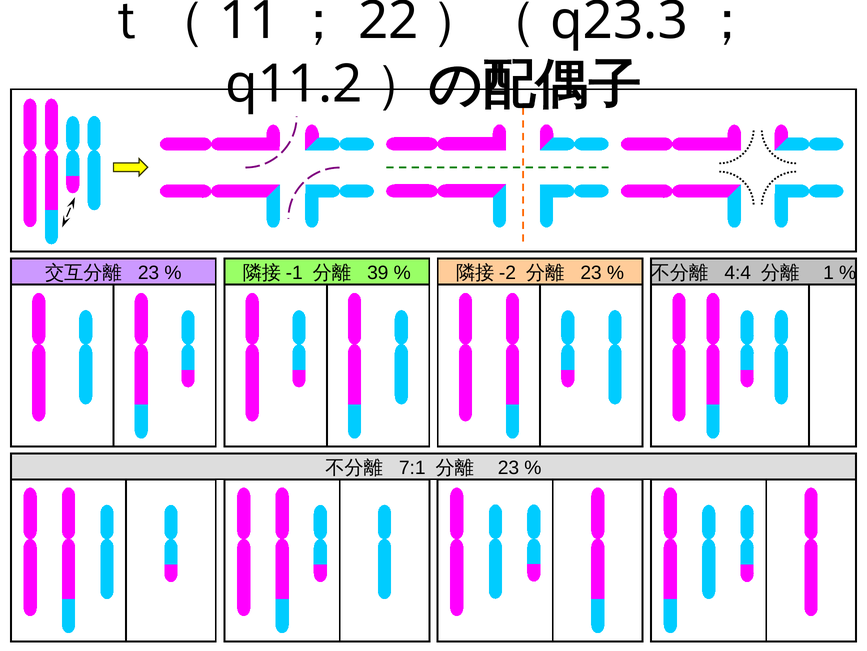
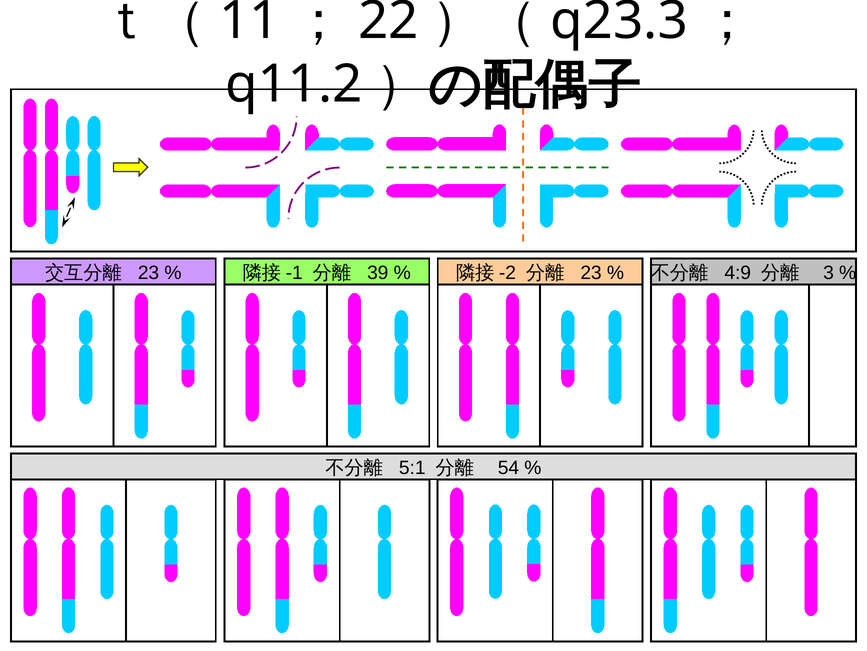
4:4: 4:4 -> 4:9 (738, 272)
1: 1 -> 3 (829, 272)
7:1: 7:1 -> 5:1 (412, 467)
23: 23 -> 54 (508, 467)
